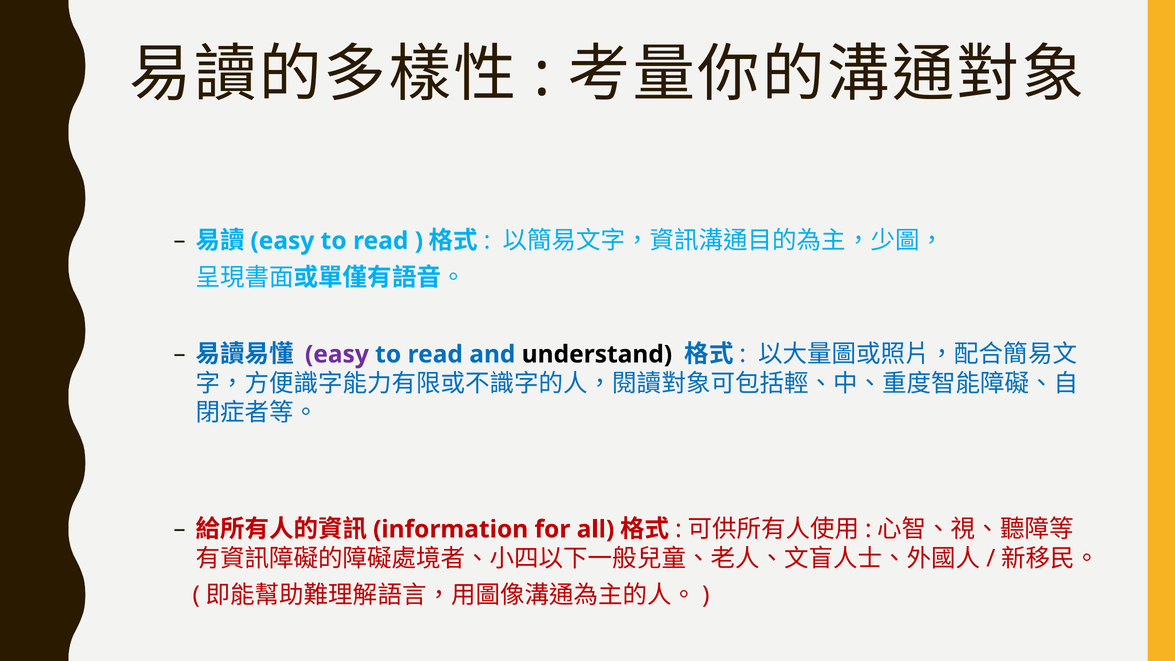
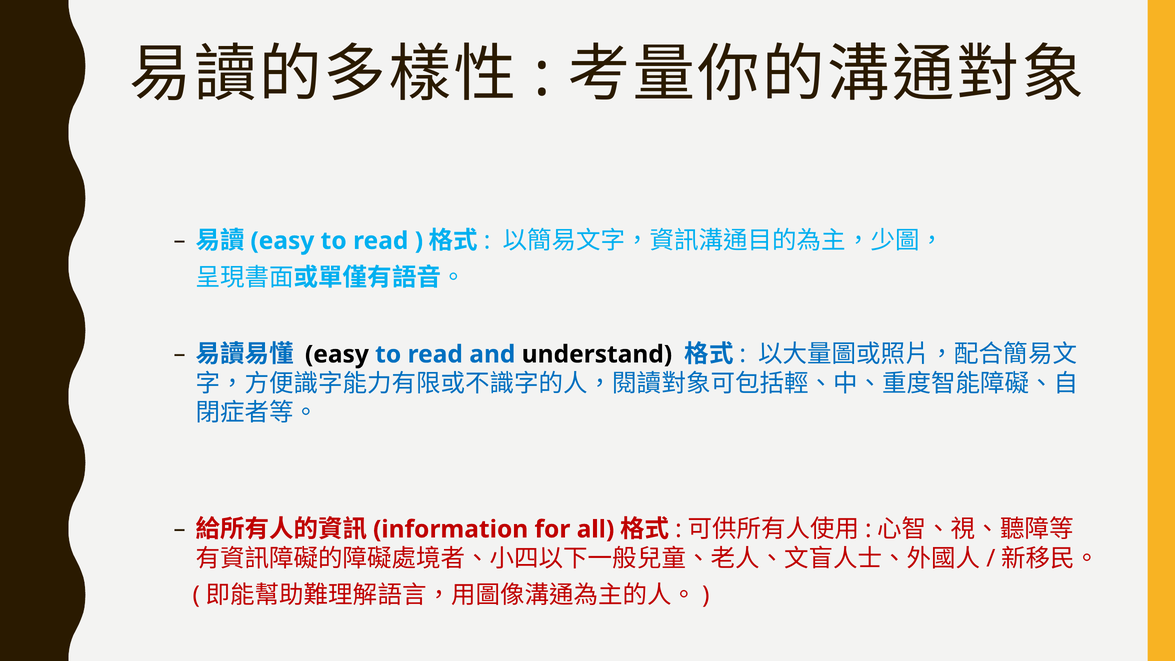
easy colour: purple -> black (337, 354)
